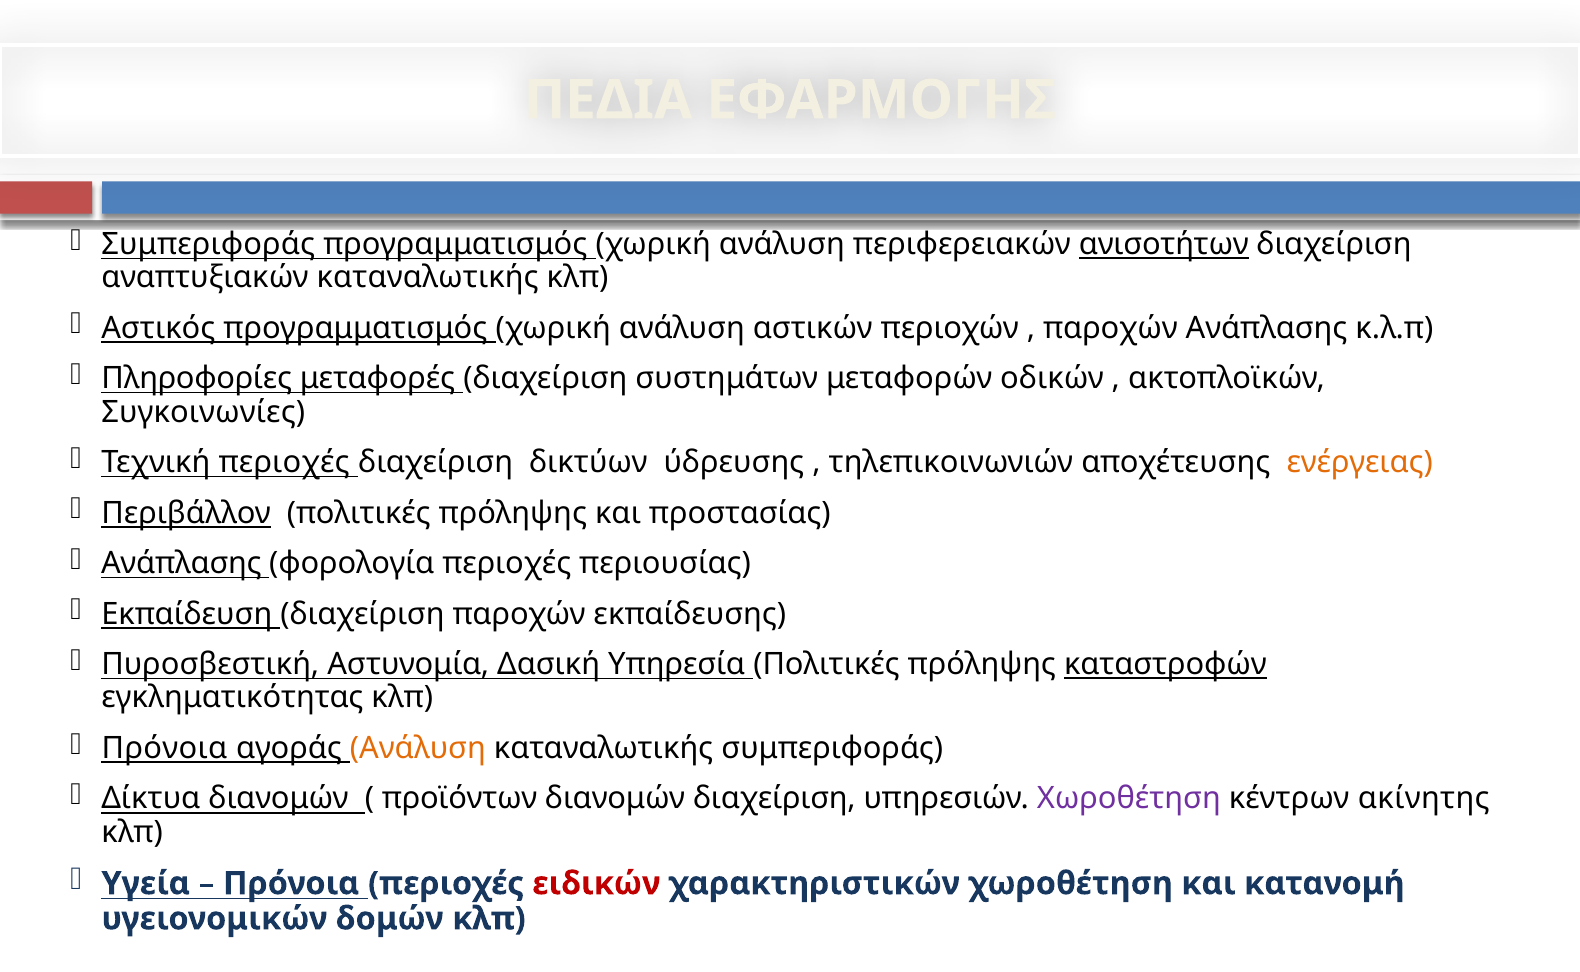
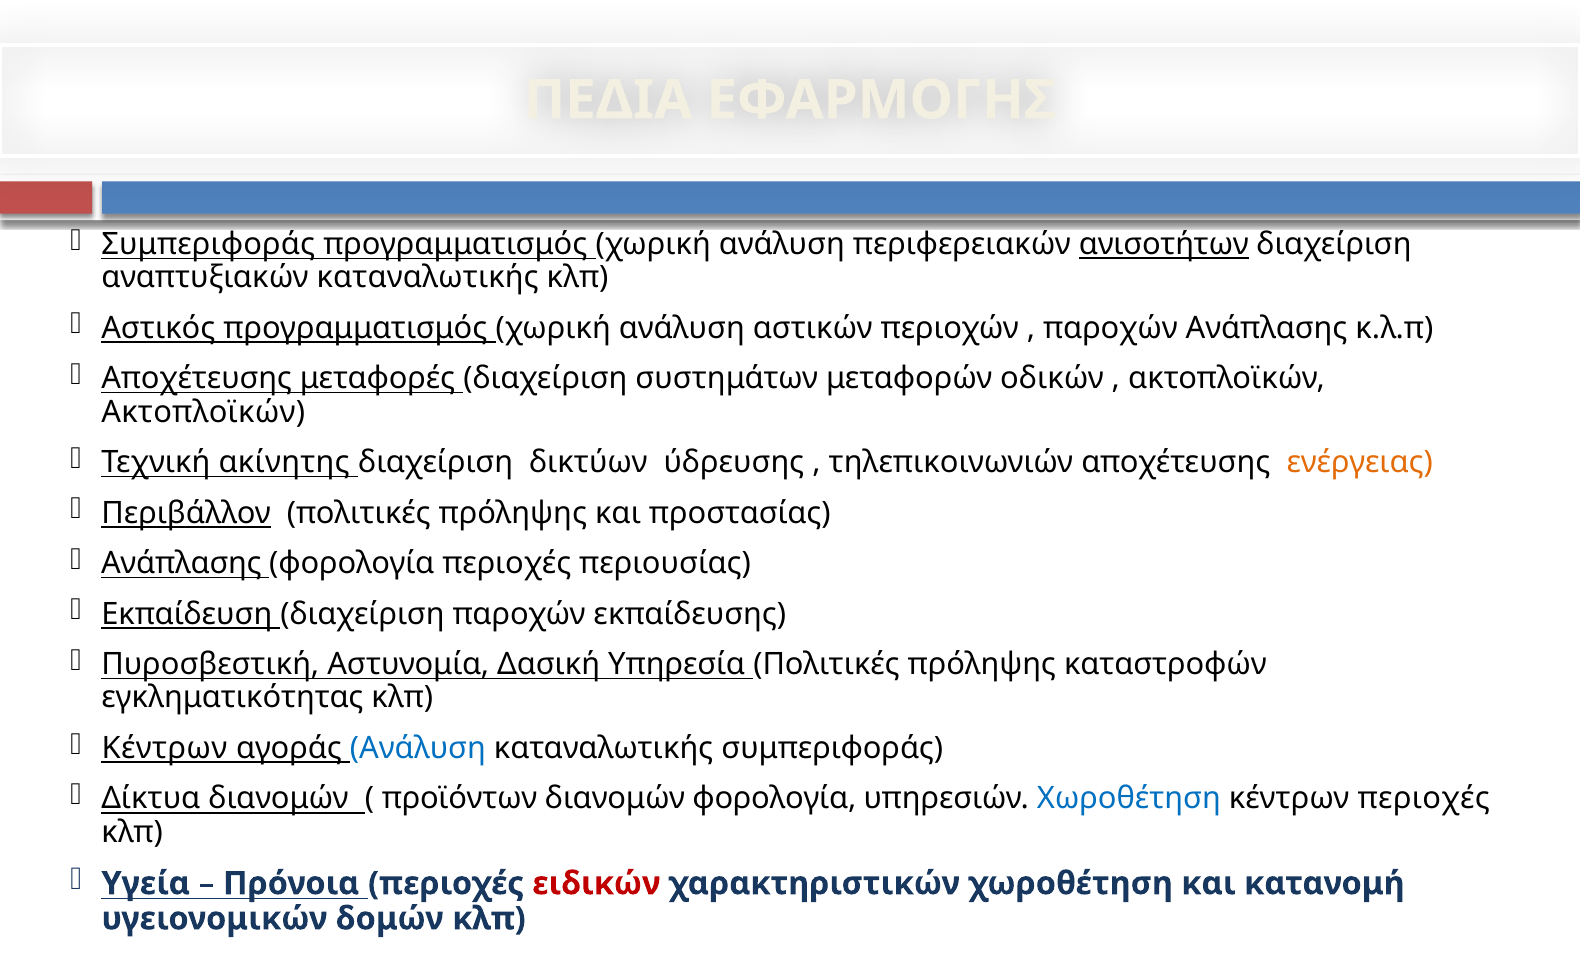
Πληροφορίες: Πληροφορίες -> Αποχέτευσης (197, 379)
Συγκοινωνίες: Συγκοινωνίες -> Ακτοπλοϊκών (203, 412)
Τεχνική περιοχές: περιοχές -> ακίνητης (284, 463)
καταστροφών underline: present -> none (1165, 665)
Πρόνοια: Πρόνοια -> Κέντρων (164, 749)
Ανάλυση colour: orange -> blue (418, 749)
διανομών διαχείριση: διαχείριση -> φορολογία (774, 799)
Χωροθέτηση colour: purple -> blue (1129, 799)
κέντρων ακίνητης: ακίνητης -> περιοχές (1424, 799)
